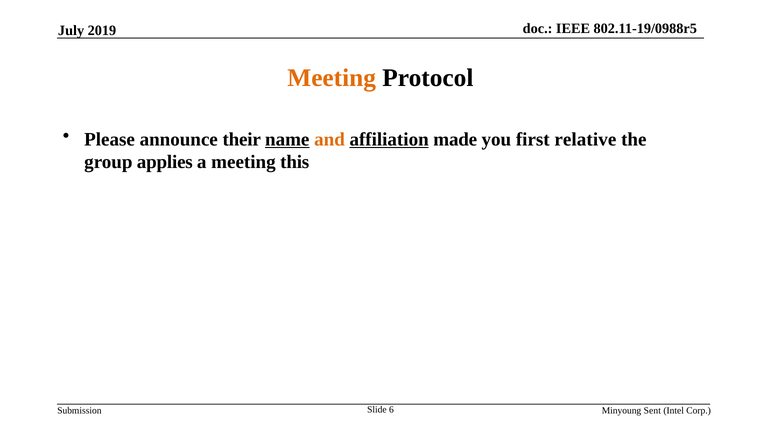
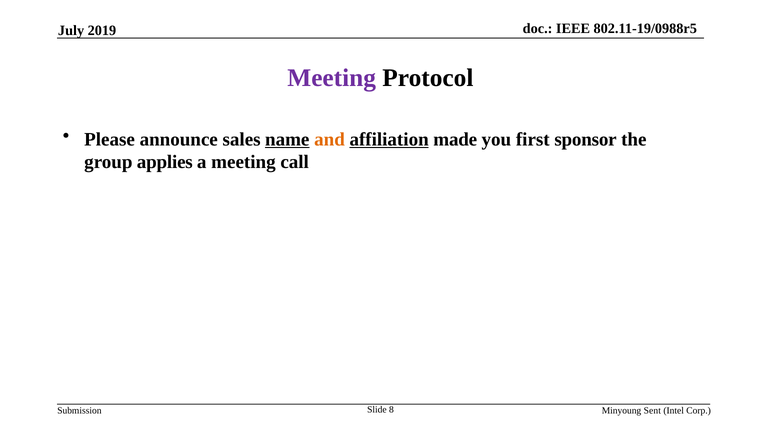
Meeting colour: orange -> purple (332, 78)
their: their -> sales (242, 139)
relative: relative -> sponsor (586, 139)
this: this -> call (295, 162)
6: 6 -> 8 (391, 410)
